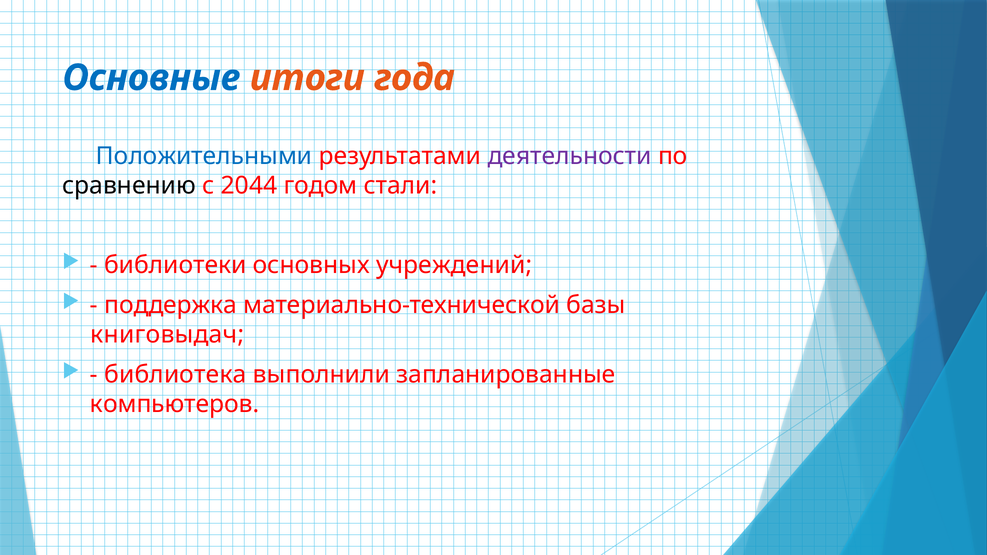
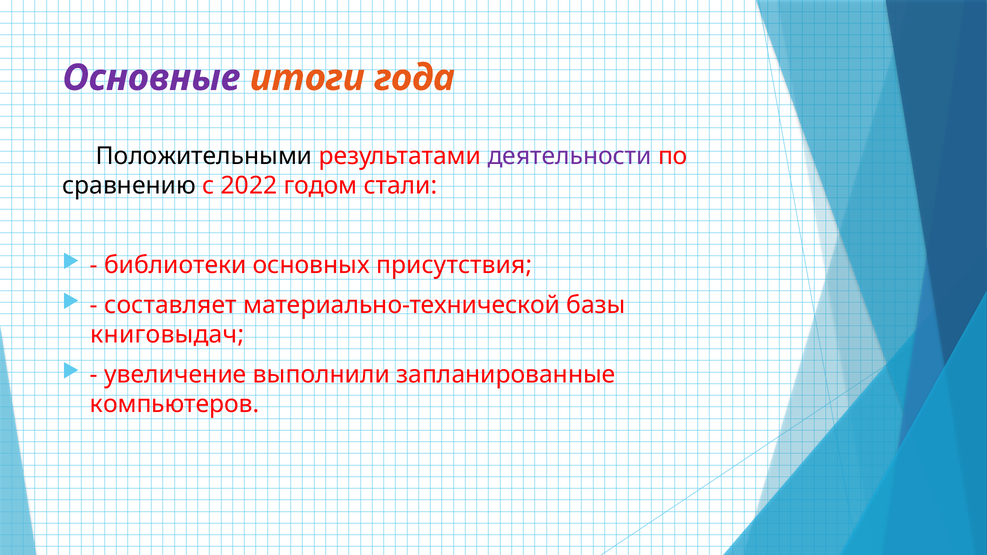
Основные colour: blue -> purple (151, 78)
Положительными colour: blue -> black (204, 156)
2044: 2044 -> 2022 (249, 186)
учреждений: учреждений -> присутствия (454, 265)
поддержка: поддержка -> составляет (171, 305)
библиотека: библиотека -> увеличение (175, 375)
